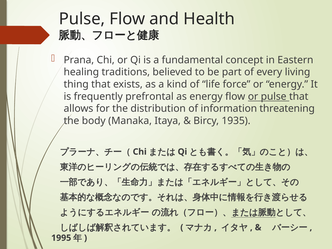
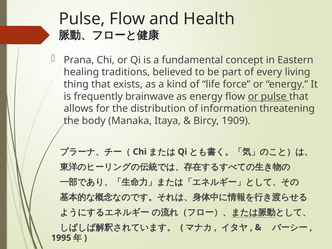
prefrontal: prefrontal -> brainwave (150, 96)
1935: 1935 -> 1909 (236, 121)
